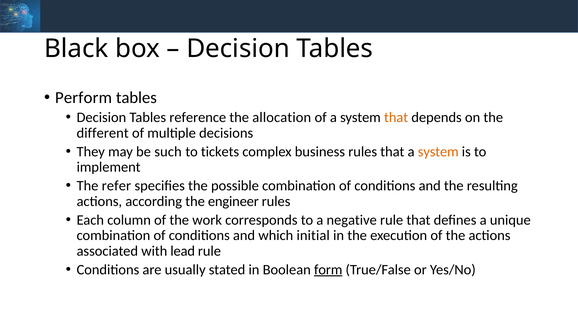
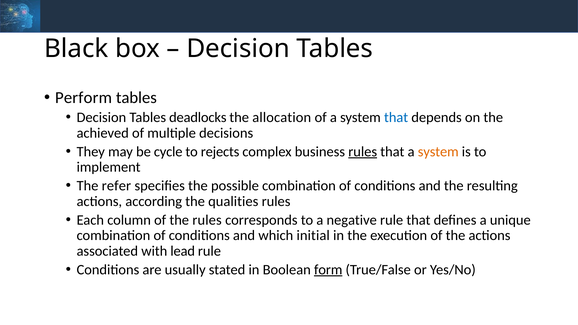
reference: reference -> deadlocks (198, 117)
that colour: orange -> blue (396, 117)
different: different -> achieved (103, 133)
such: such -> cycle (168, 152)
tickets: tickets -> rejects (220, 152)
rules underline: none -> present (363, 152)
engineer: engineer -> qualities (233, 201)
the work: work -> rules (207, 220)
